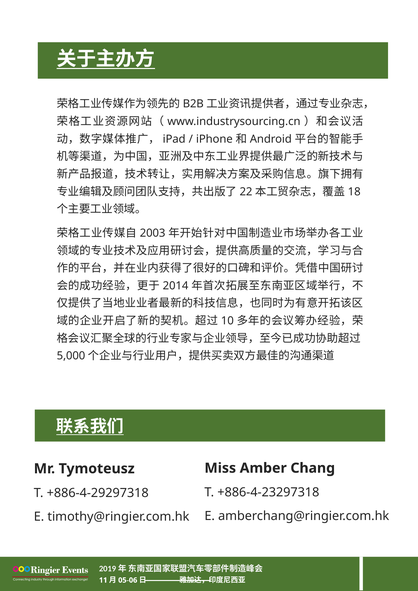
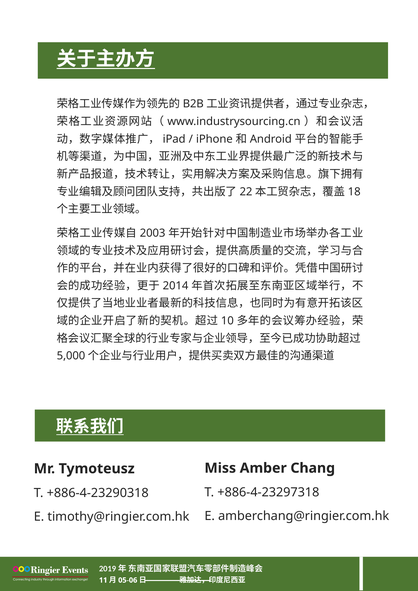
+886-4-29297318: +886-4-29297318 -> +886-4-23290318 (98, 493)
